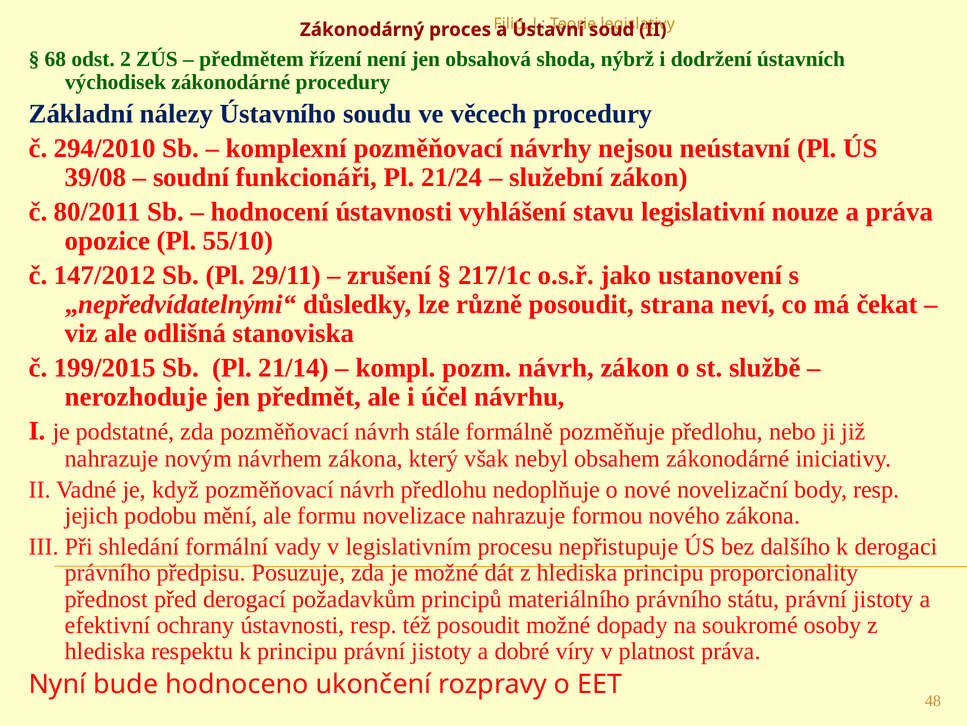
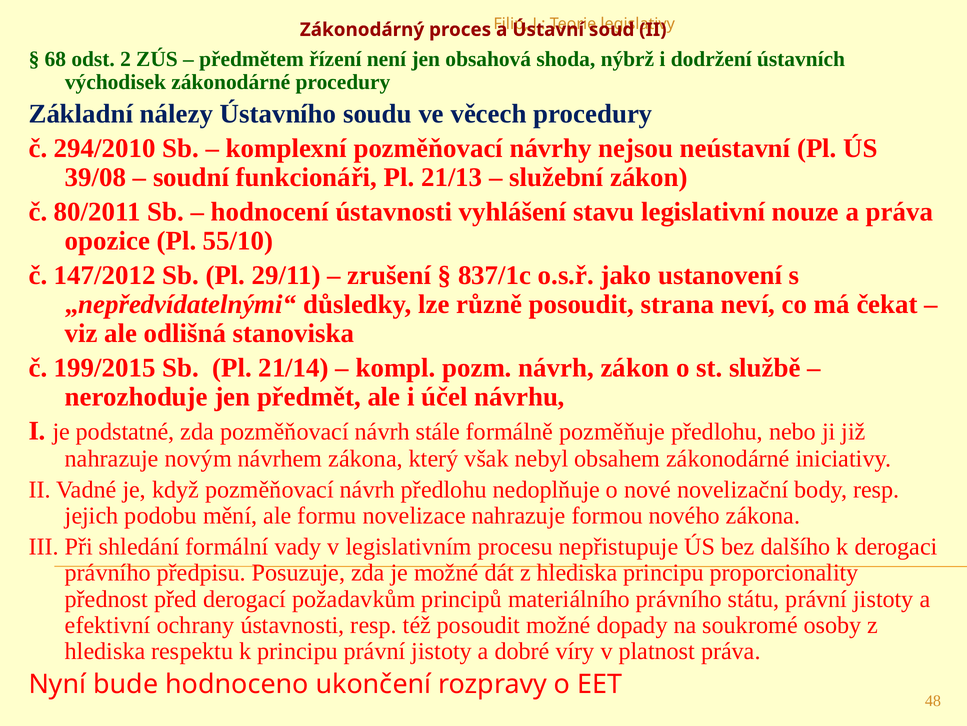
21/24: 21/24 -> 21/13 (452, 177)
217/1c: 217/1c -> 837/1c (495, 275)
